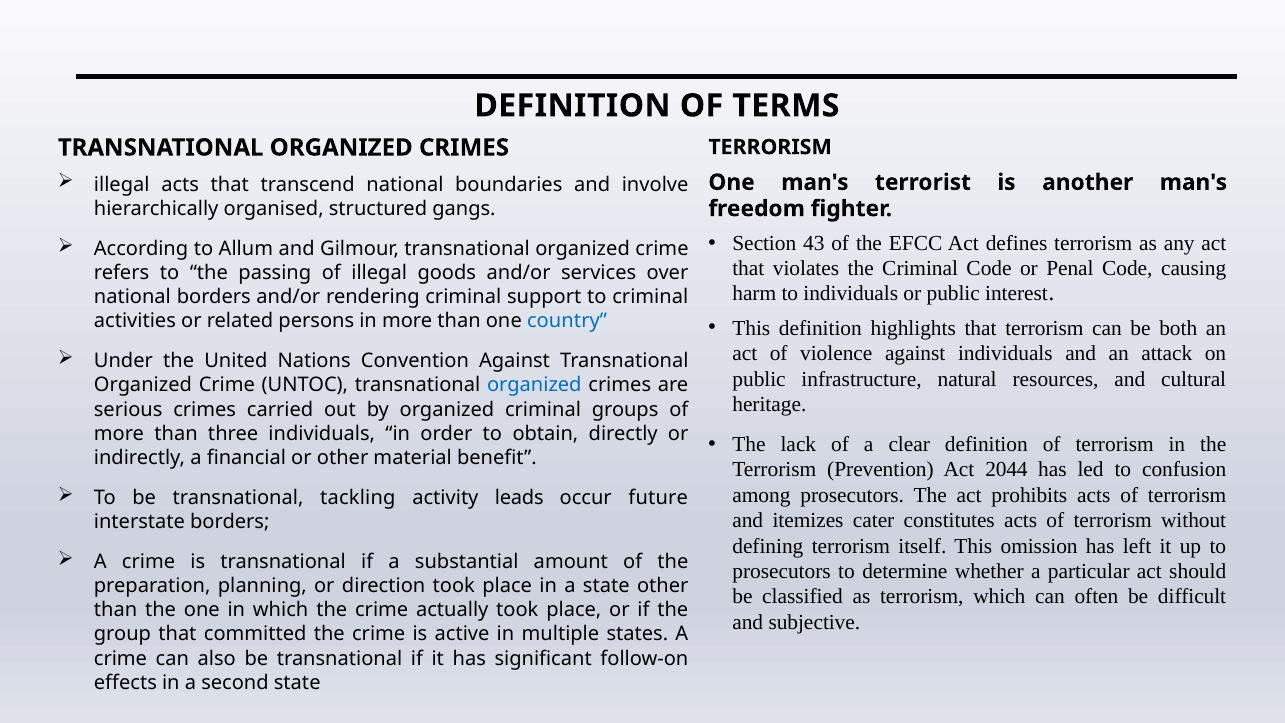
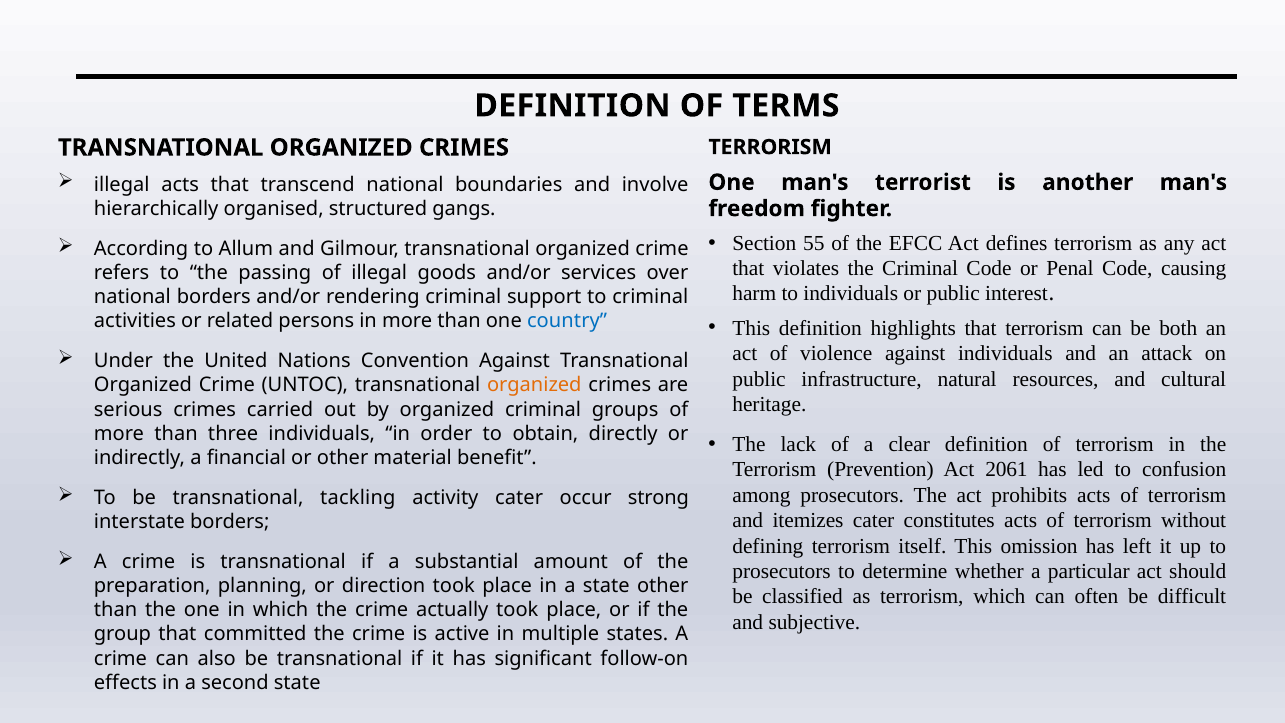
43: 43 -> 55 (814, 244)
organized colour: blue -> orange (534, 385)
2044: 2044 -> 2061 (1006, 470)
activity leads: leads -> cater (519, 498)
future: future -> strong (658, 498)
